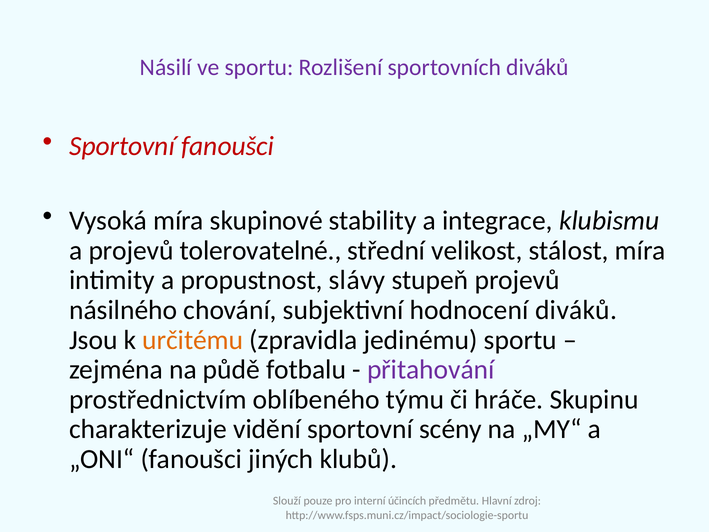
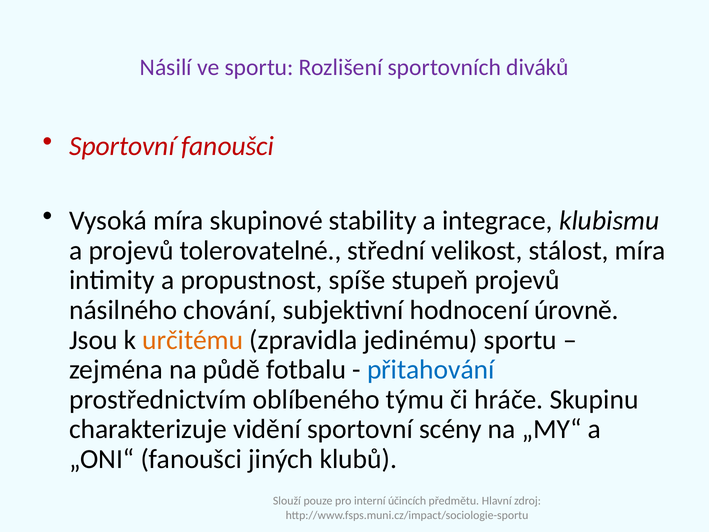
slávy: slávy -> spíše (357, 280)
hodnocení diváků: diváků -> úrovně (576, 310)
přitahování colour: purple -> blue (431, 370)
